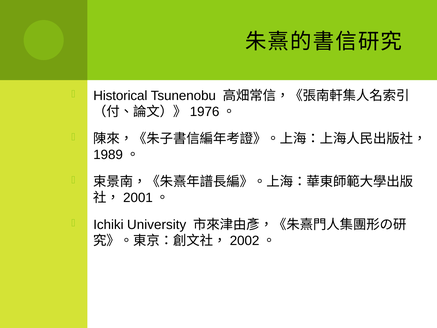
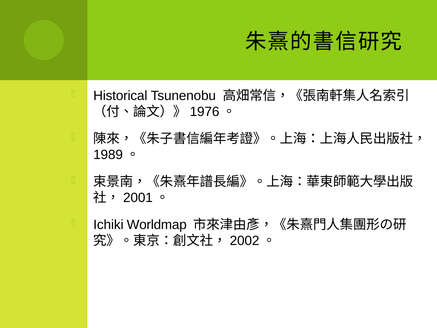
University: University -> Worldmap (157, 225)
